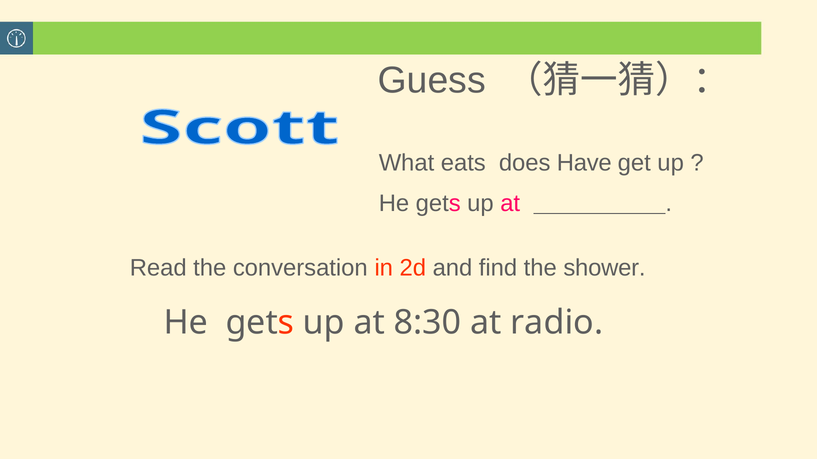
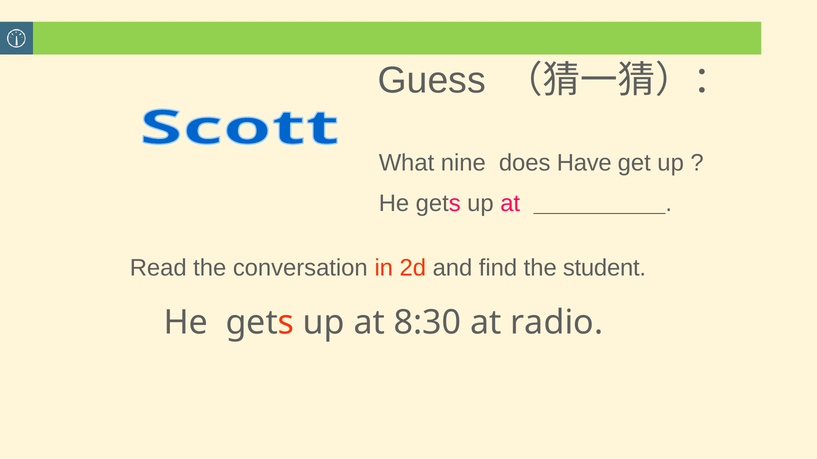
eats: eats -> nine (463, 163)
shower: shower -> student (604, 268)
